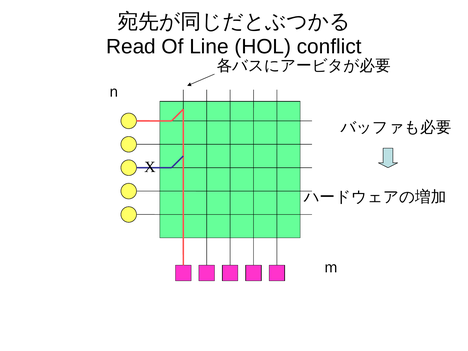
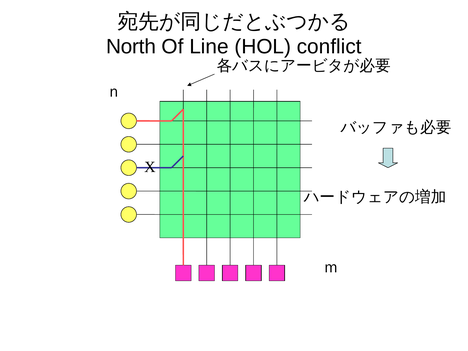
Read: Read -> North (131, 47)
